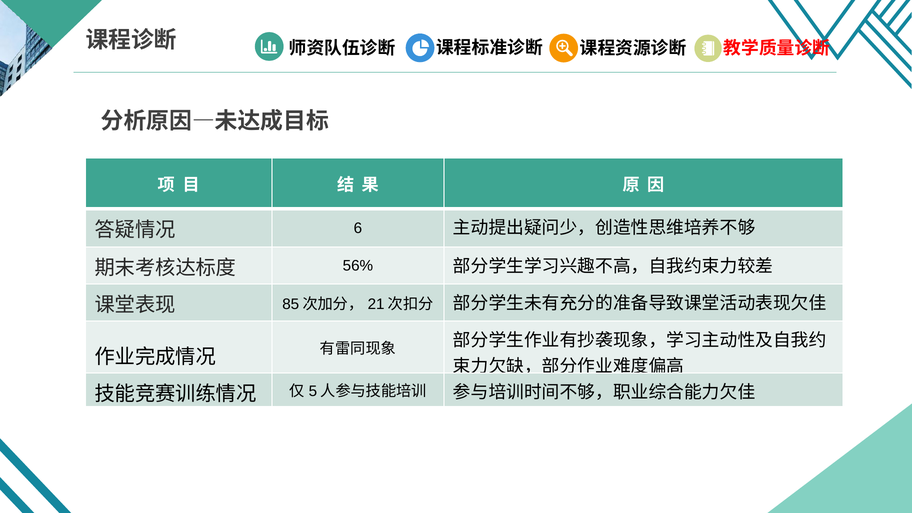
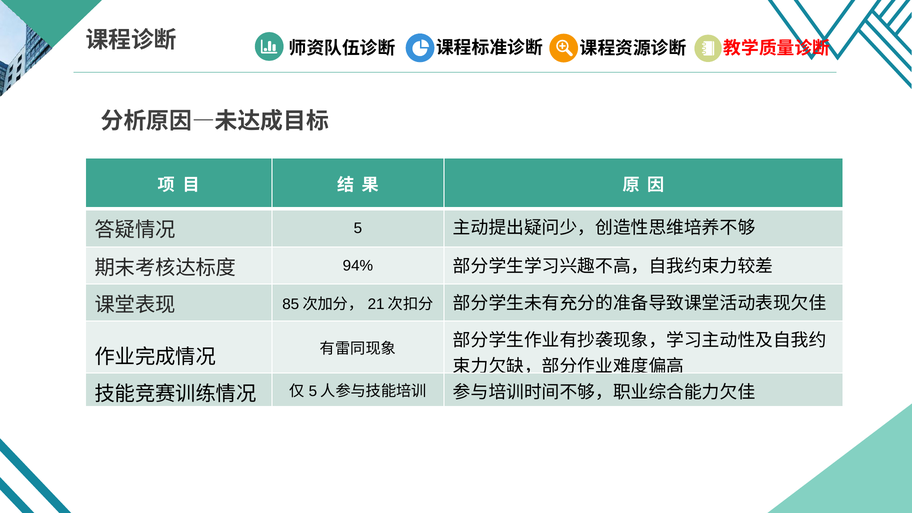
6: 6 -> 5 (358, 228)
56%: 56% -> 94% (358, 266)
